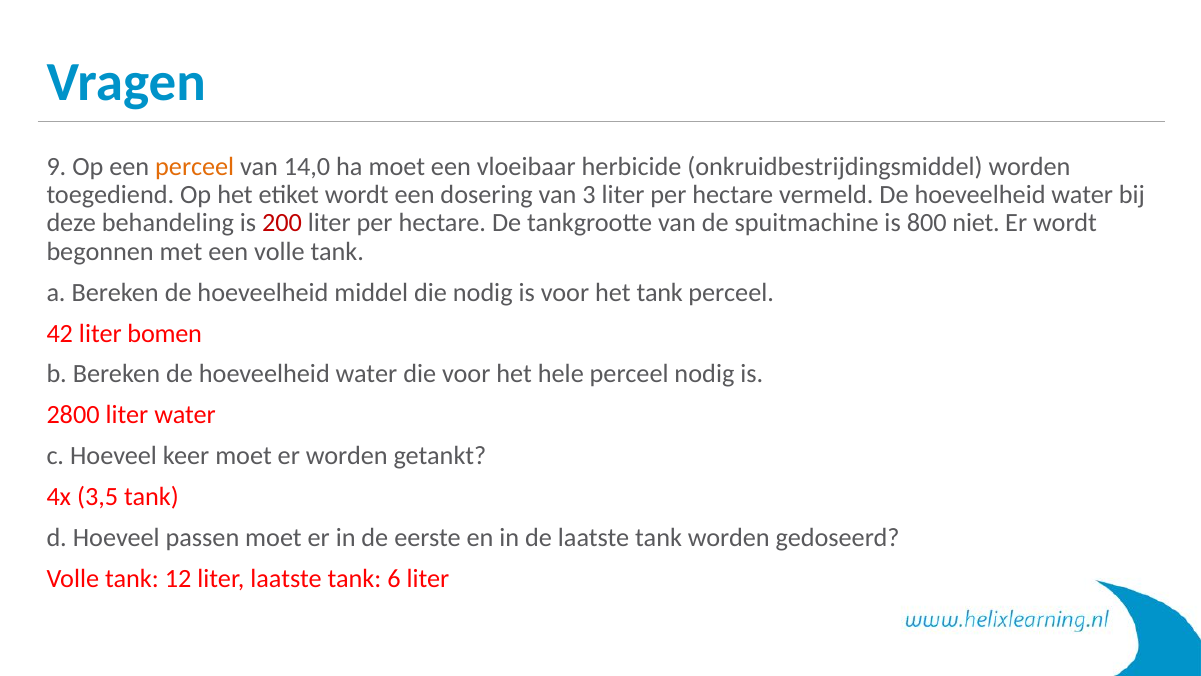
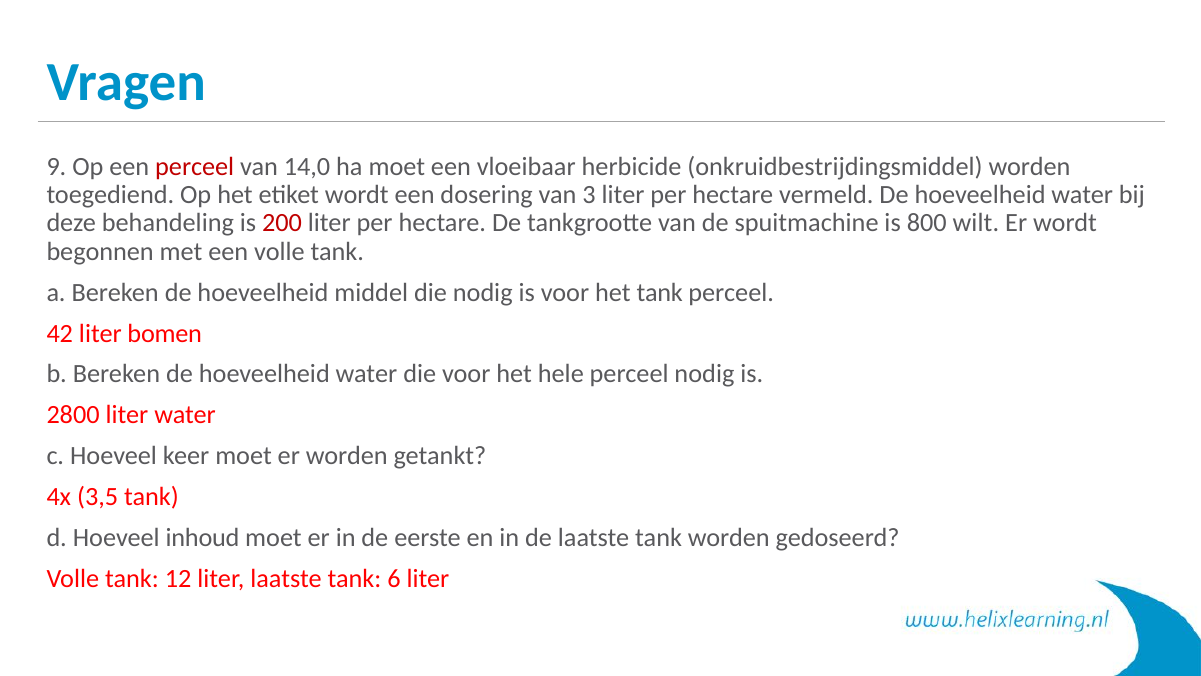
perceel colour: orange -> red (195, 166)
niet: niet -> wilt (976, 223)
passen: passen -> inhoud (203, 538)
